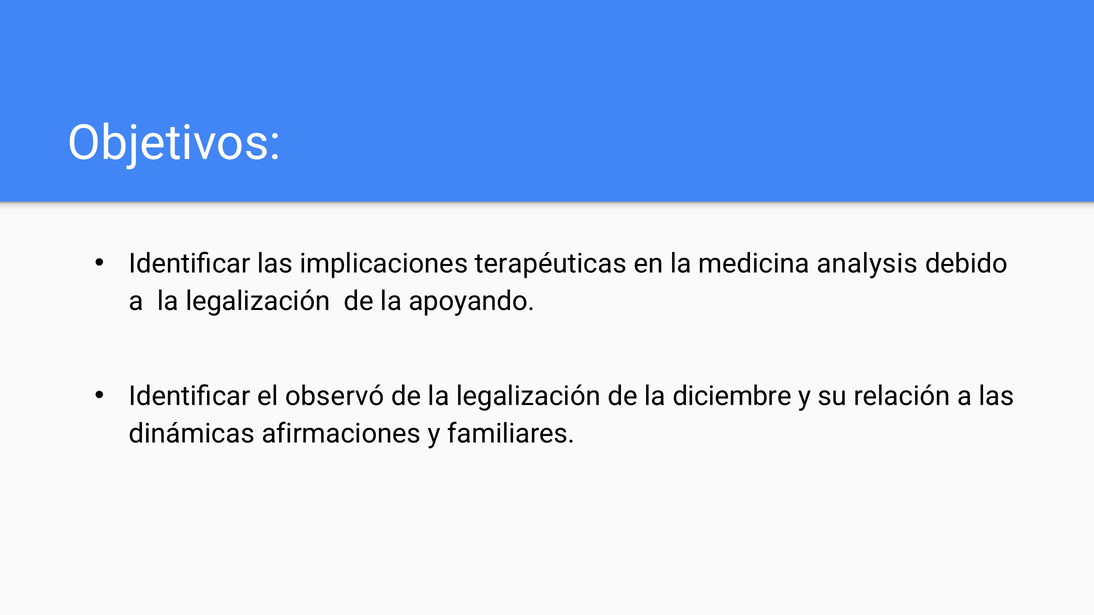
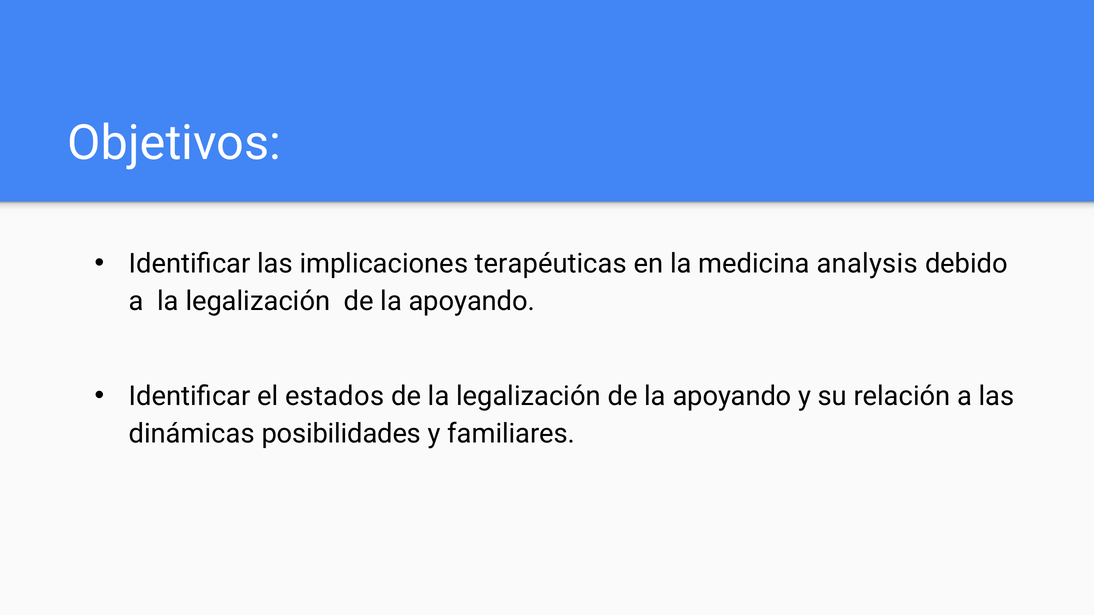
observó: observó -> estados (335, 396)
diciembre: diciembre -> apoyando (732, 396)
afirmaciones: afirmaciones -> posibilidades (341, 434)
